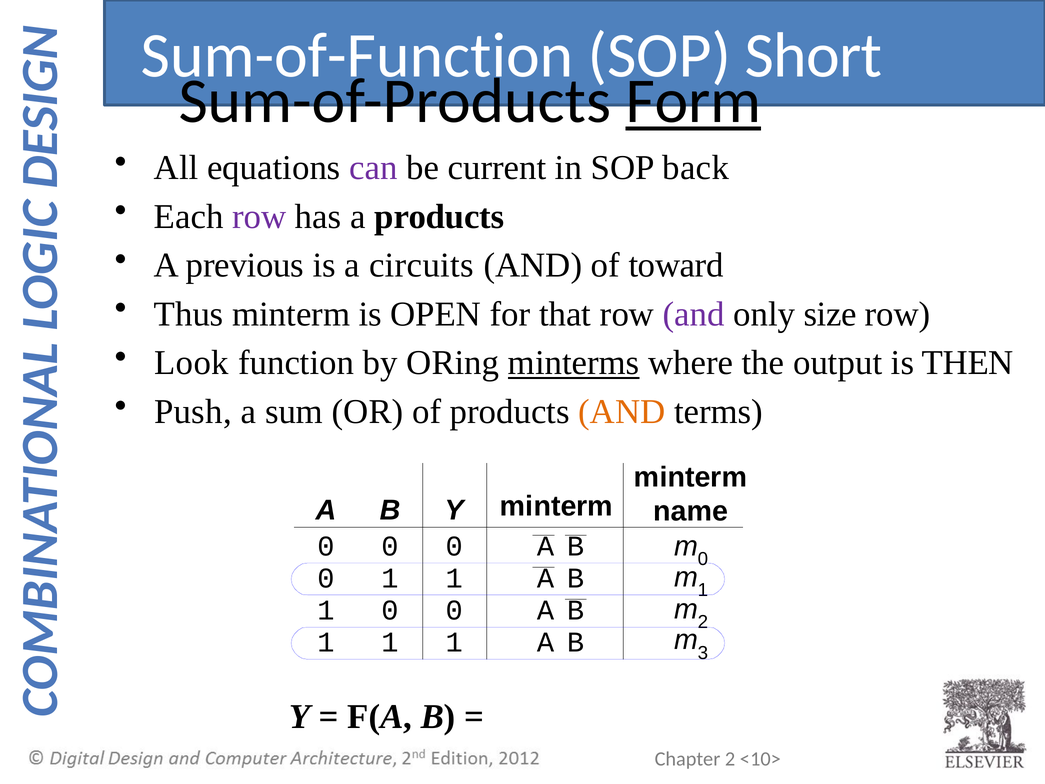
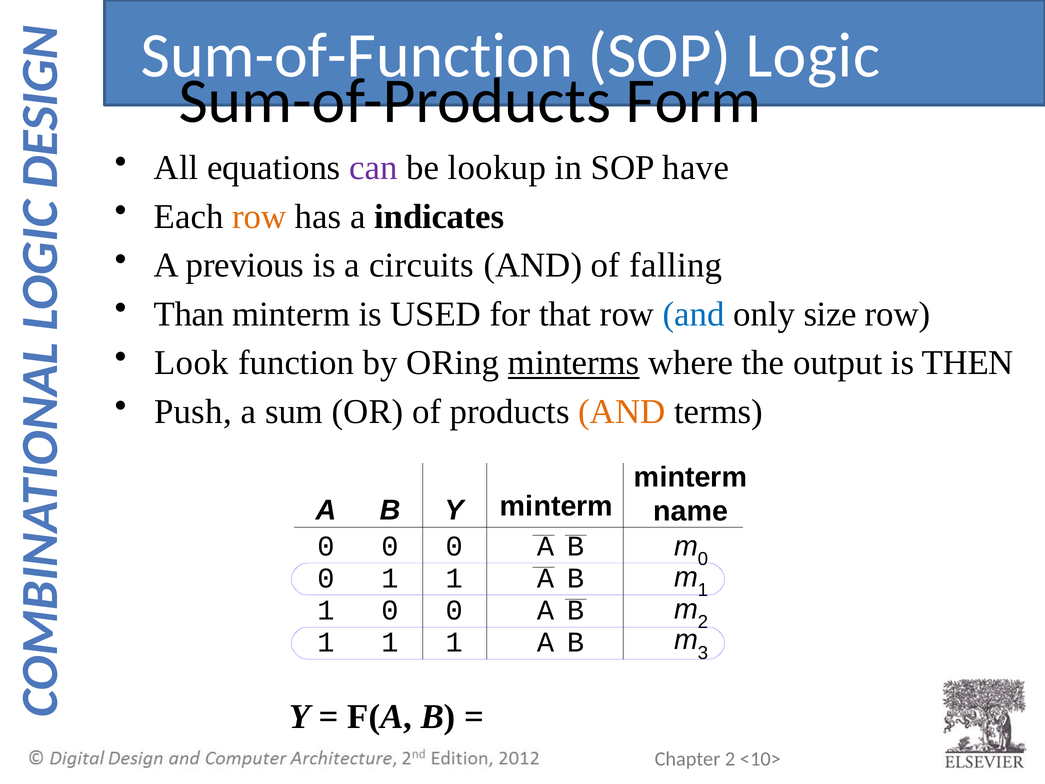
Short: Short -> Logic (813, 56)
Form underline: present -> none (693, 101)
current: current -> lookup (497, 168)
back: back -> have (696, 168)
row colour: purple -> orange (259, 217)
a products: products -> indicates (439, 217)
toward: toward -> falling (676, 265)
Thus: Thus -> Than (189, 314)
OPEN: OPEN -> USED (436, 314)
and colour: purple -> blue (694, 314)
